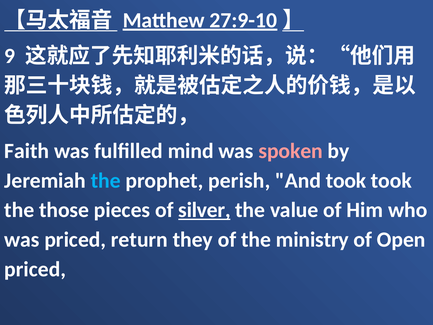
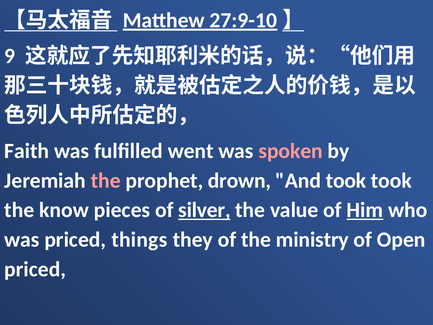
mind: mind -> went (191, 151)
the colour: light blue -> pink (106, 180)
perish: perish -> drown (239, 180)
those: those -> know (64, 210)
Him underline: none -> present (365, 210)
return: return -> things (139, 240)
